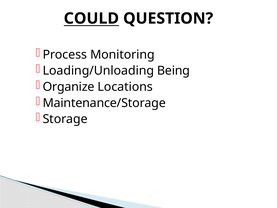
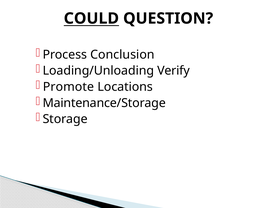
Monitoring: Monitoring -> Conclusion (122, 54)
Being: Being -> Verify (174, 71)
Organize: Organize -> Promote (68, 87)
